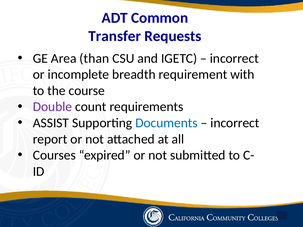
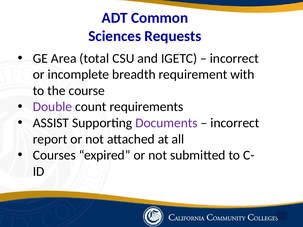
Transfer: Transfer -> Sciences (115, 36)
than: than -> total (94, 58)
Documents colour: blue -> purple (166, 123)
